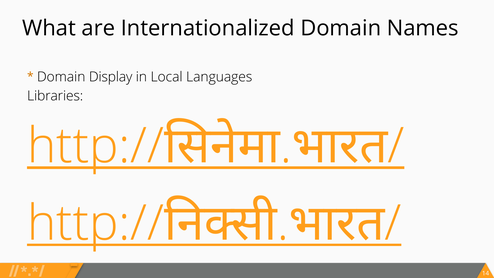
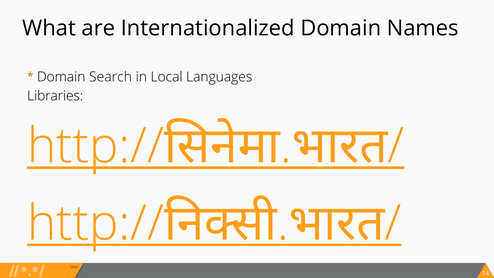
Display: Display -> Search (111, 77)
